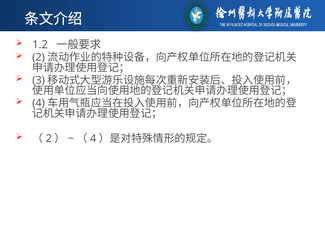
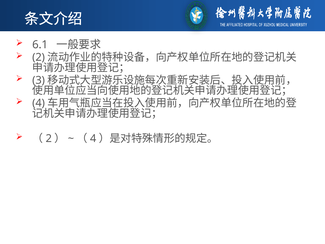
1.2: 1.2 -> 6.1 (40, 45)
